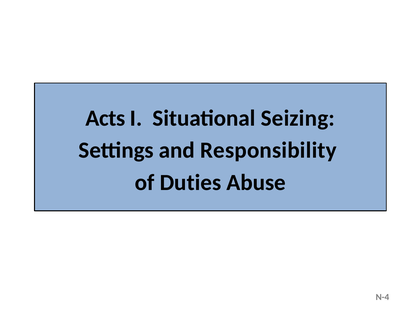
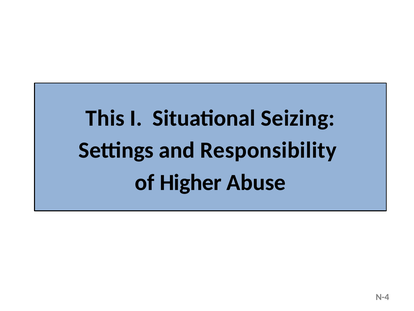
Acts: Acts -> This (105, 118)
Duties: Duties -> Higher (191, 182)
